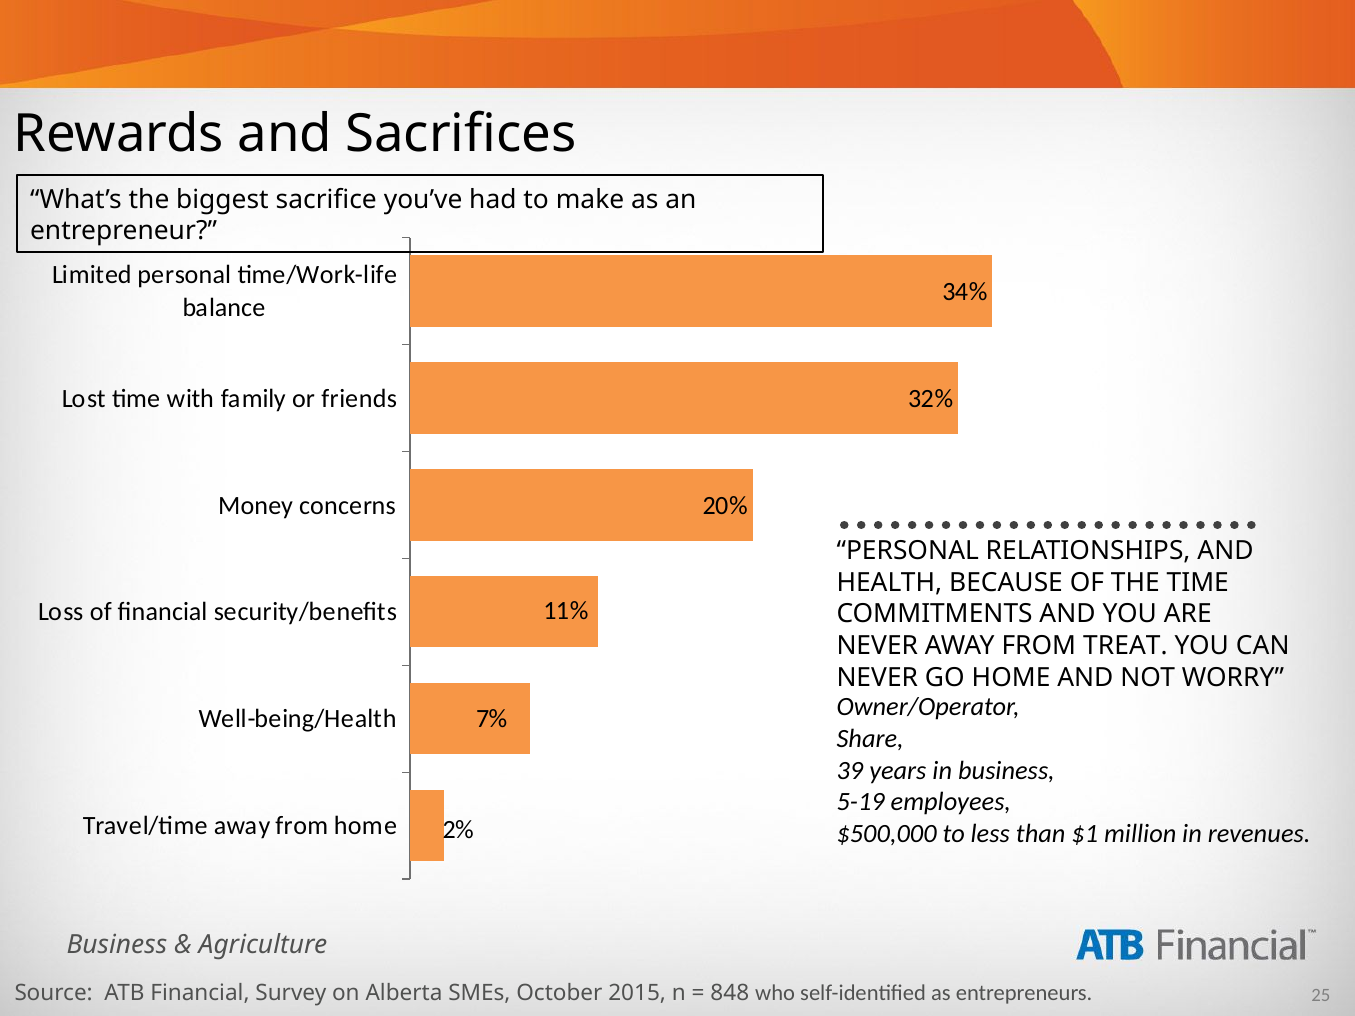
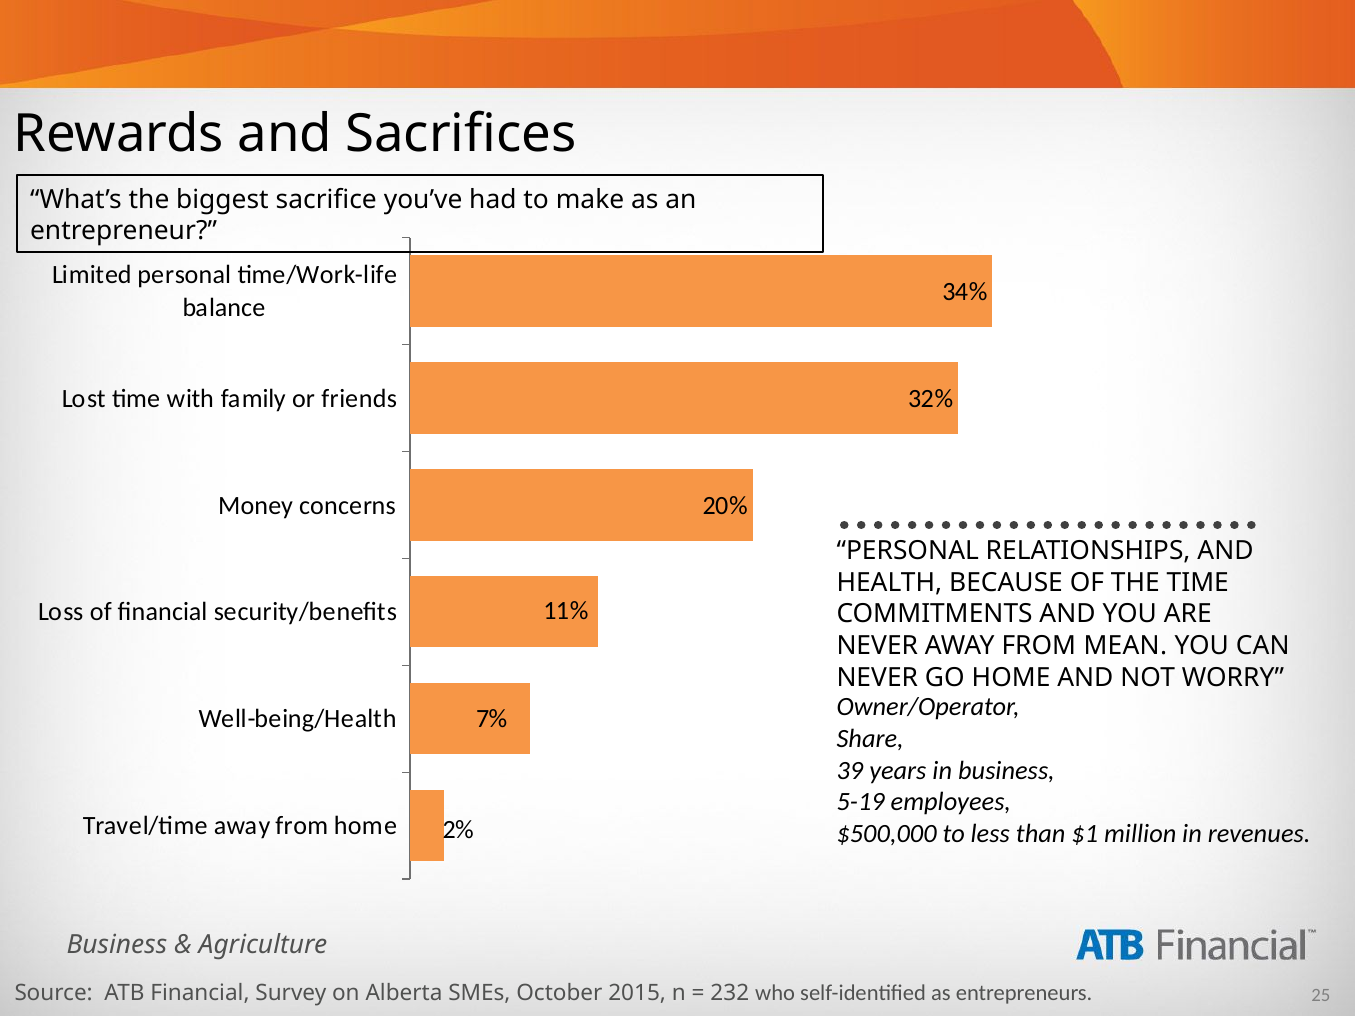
TREAT: TREAT -> MEAN (1125, 646)
848: 848 -> 232 (730, 994)
